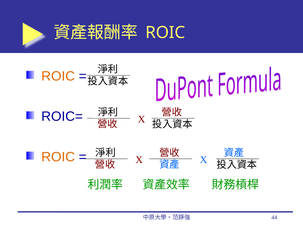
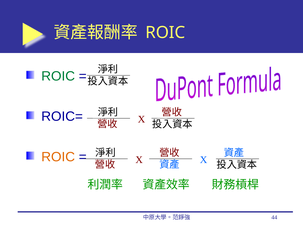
ROIC colour: orange -> green (58, 76)
